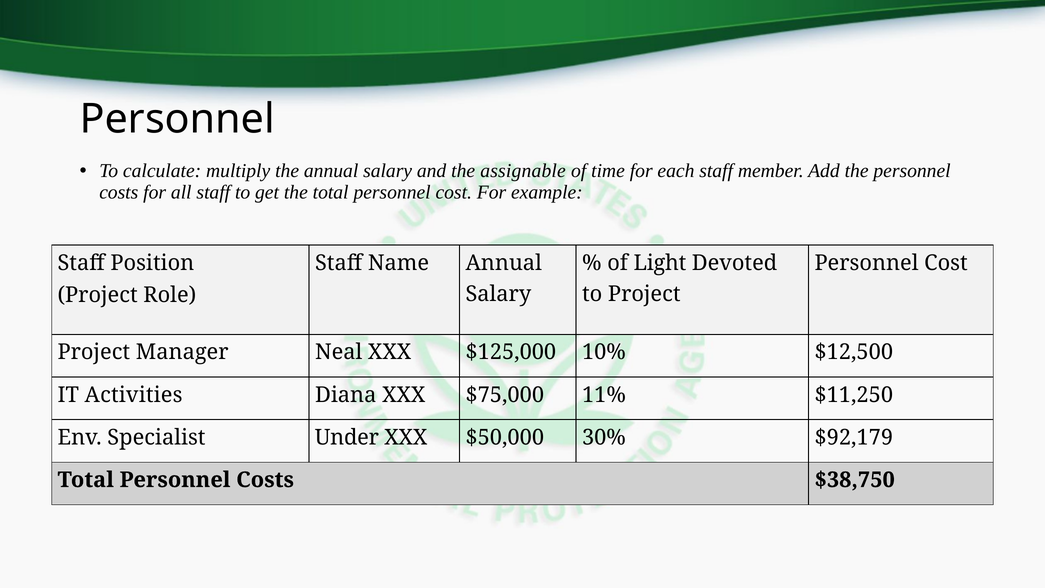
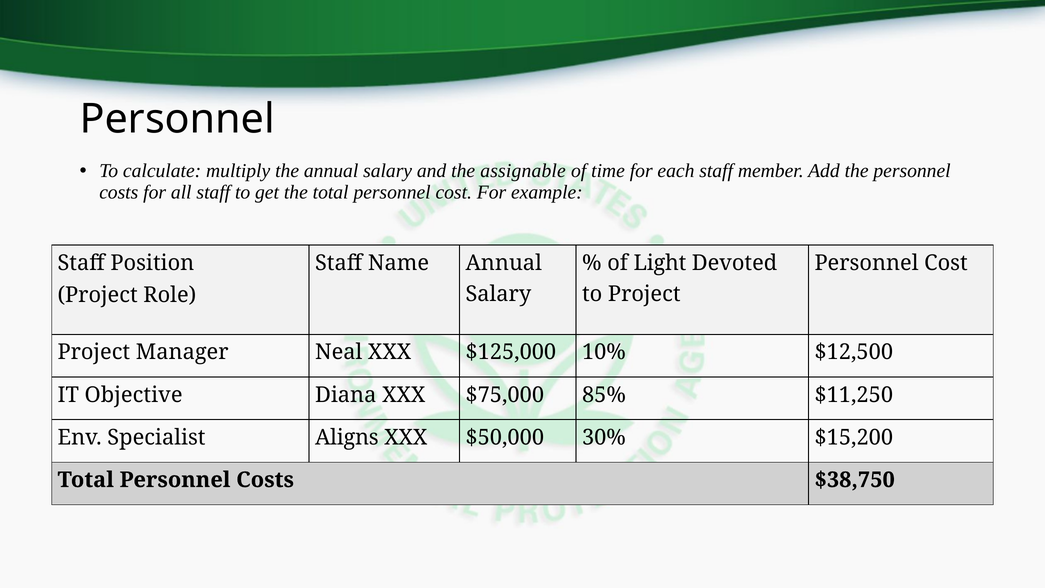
Activities: Activities -> Objective (134, 395)
11%: 11% -> 85% (604, 395)
Under: Under -> Aligns (347, 437)
$92,179: $92,179 -> $15,200 (854, 437)
